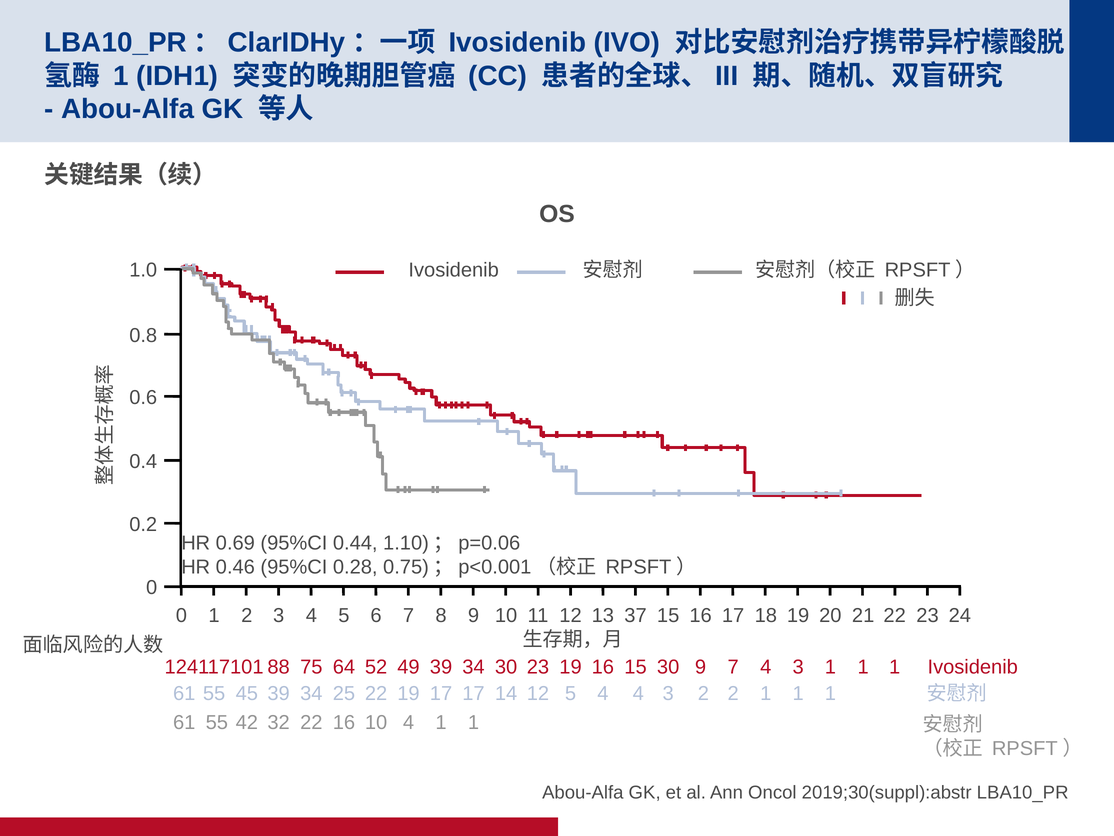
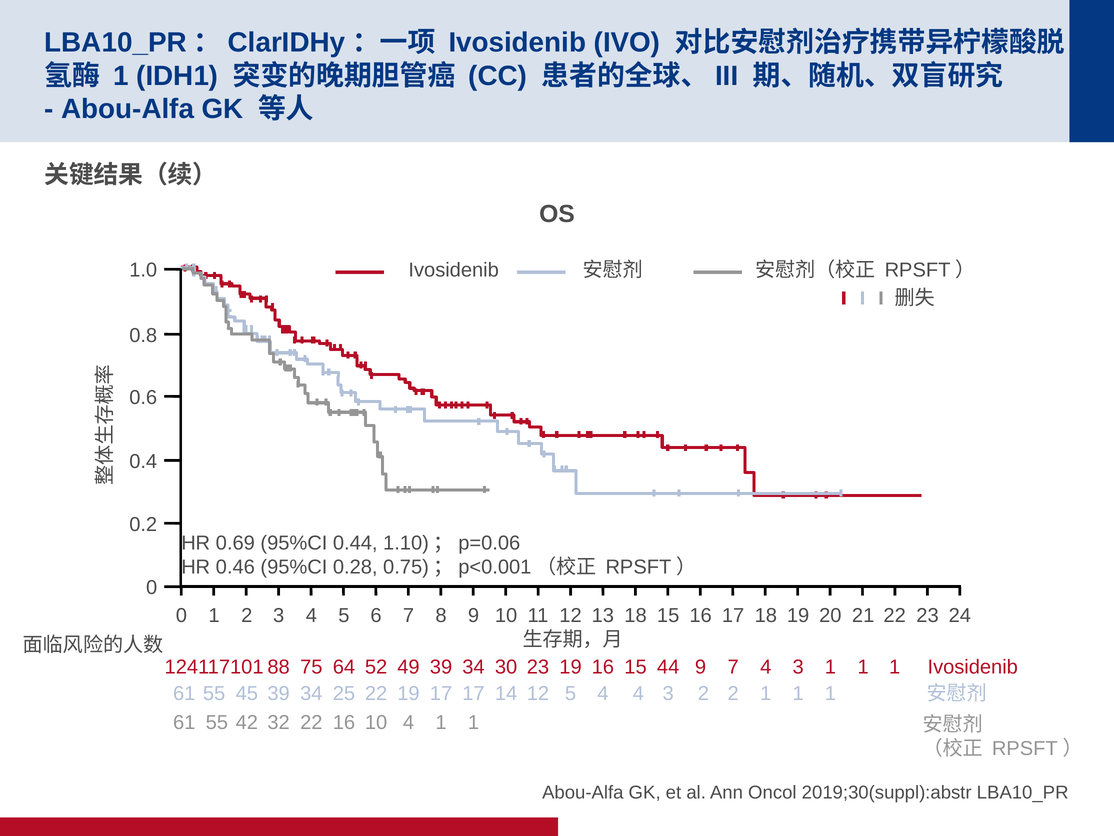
13 37: 37 -> 18 (636, 615)
15 30: 30 -> 44 (668, 667)
